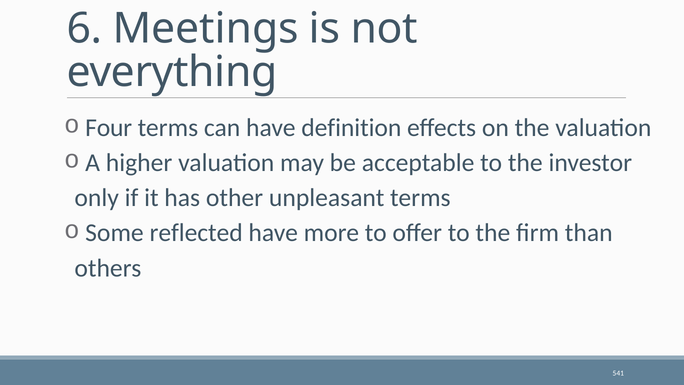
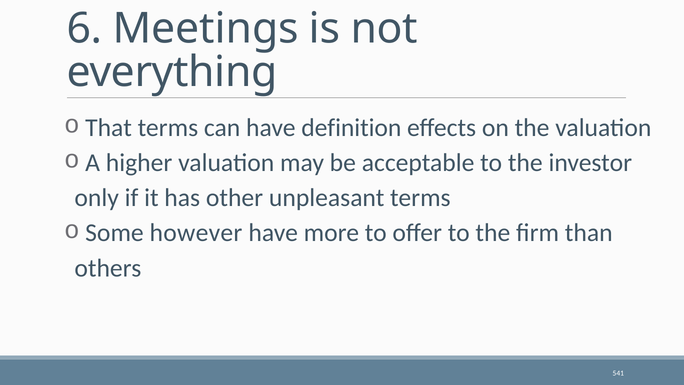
Four: Four -> That (109, 128)
reflected: reflected -> however (196, 233)
